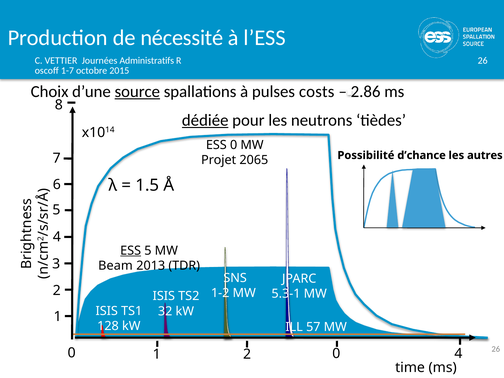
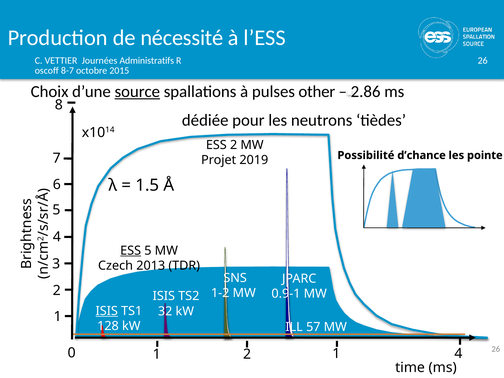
1-7: 1-7 -> 8-7 (67, 71)
costs: costs -> other (317, 92)
dédiée underline: present -> none (205, 120)
ESS 0: 0 -> 2 (234, 145)
autres: autres -> pointe (485, 155)
2065: 2065 -> 2019 (254, 160)
Beam: Beam -> Czech (116, 266)
5.3-1: 5.3-1 -> 0.9-1 (286, 294)
ISIS underline: none -> present (107, 311)
2 0: 0 -> 1 (336, 354)
